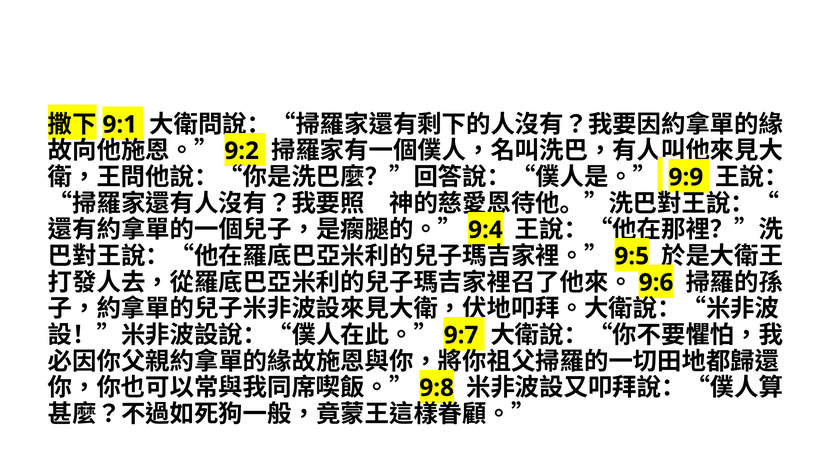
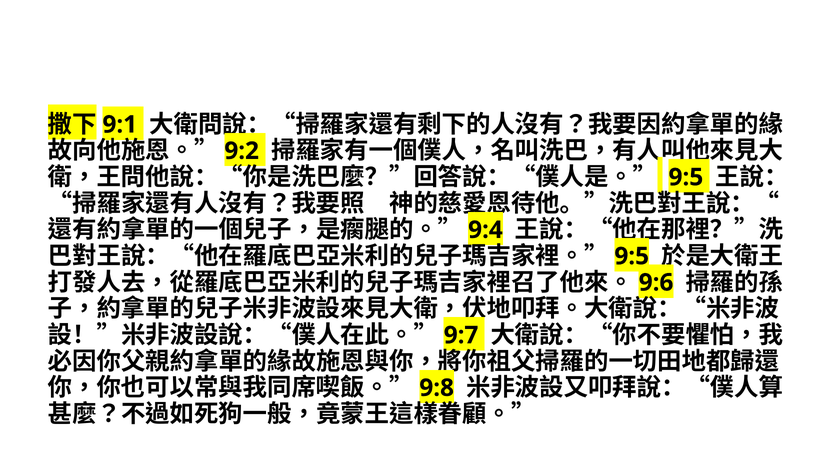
9:9: 9:9 -> 9:5 (686, 177)
